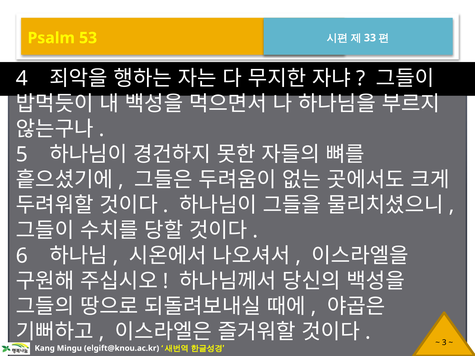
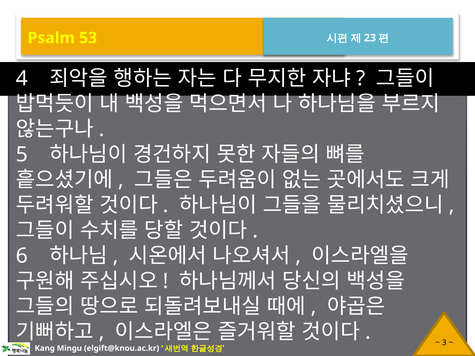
33: 33 -> 23 (370, 38)
